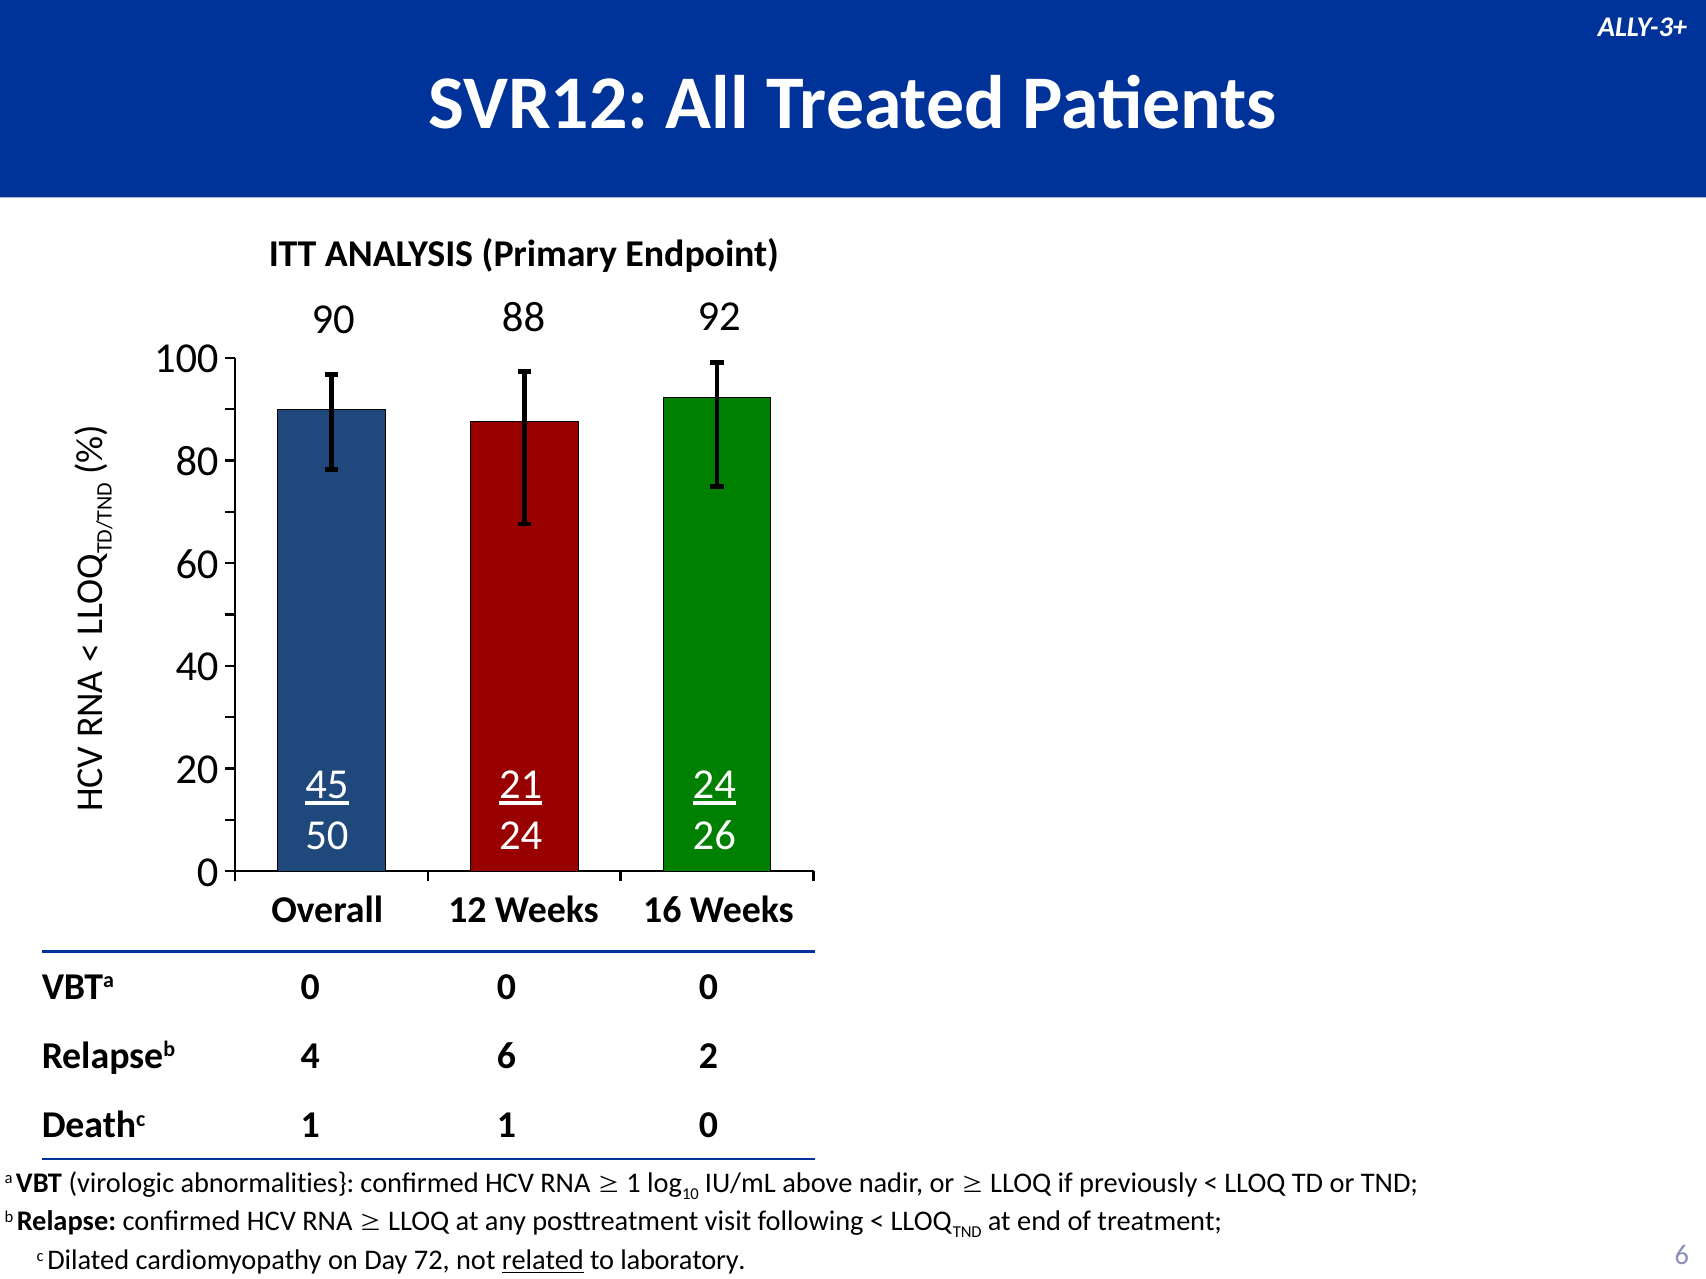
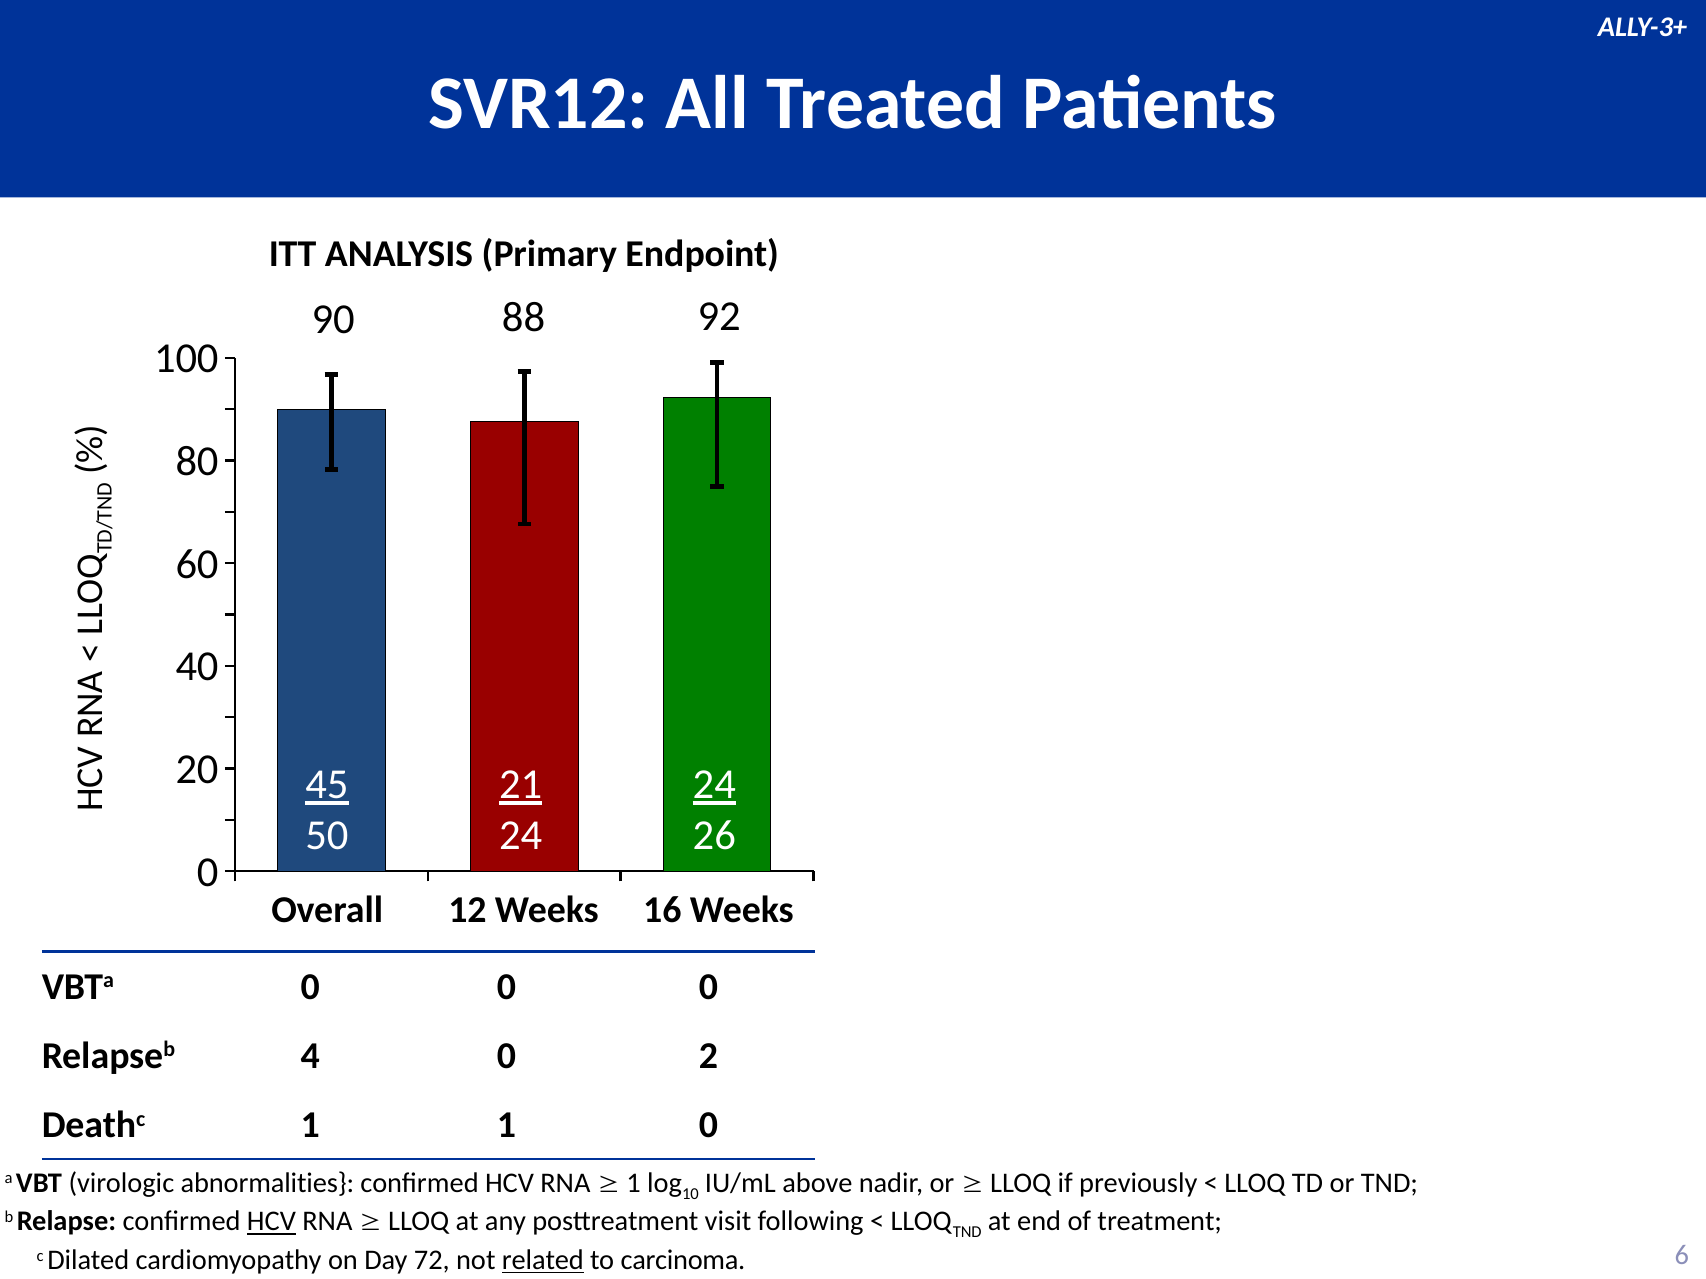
4 6: 6 -> 0 (506, 1056)
HCV underline: none -> present (271, 1222)
laboratory: laboratory -> carcinoma (683, 1261)
